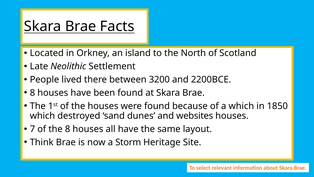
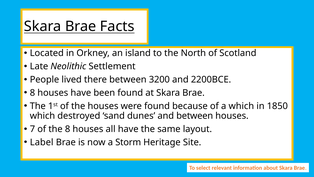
and websites: websites -> between (195, 116)
Think: Think -> Label (42, 142)
